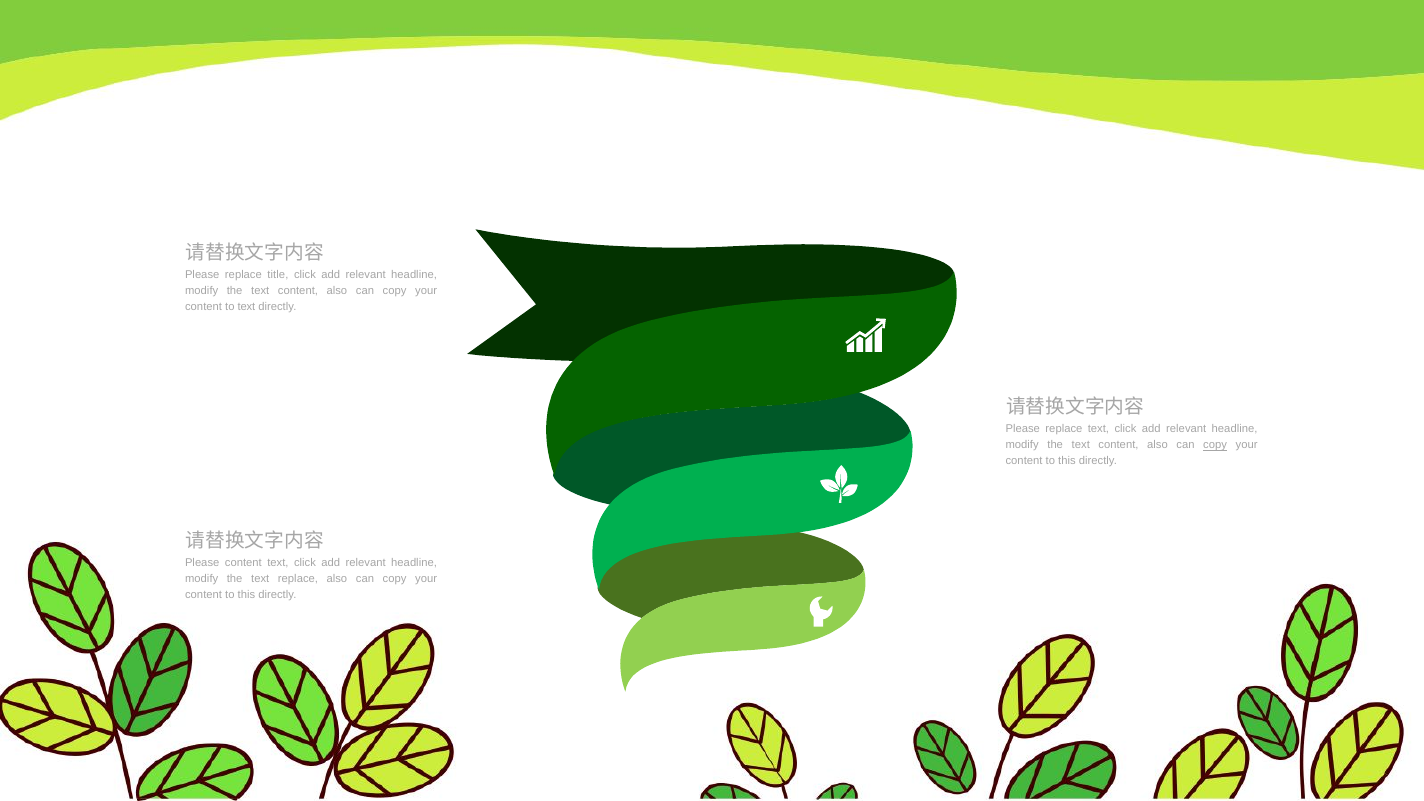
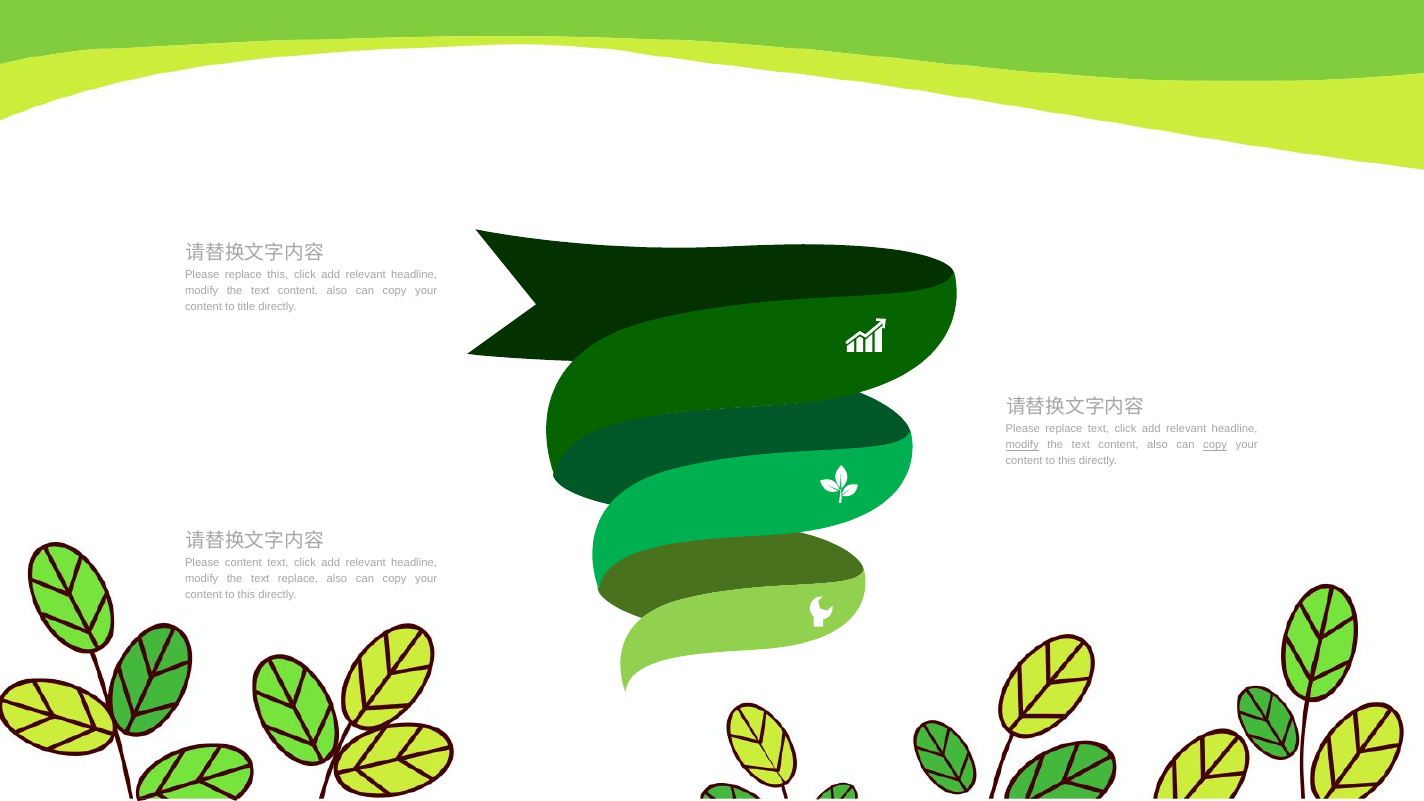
replace title: title -> this (278, 275)
to text: text -> title (246, 307)
modify underline: none -> present (1022, 445)
